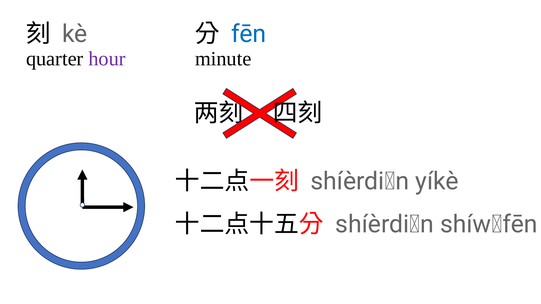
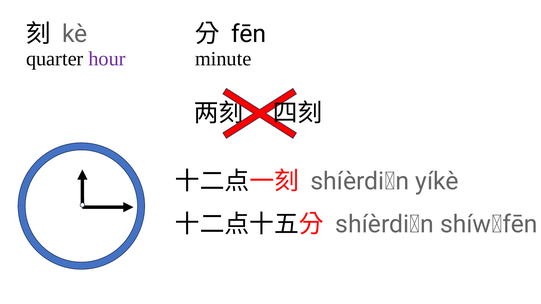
fēn colour: blue -> black (249, 34)
